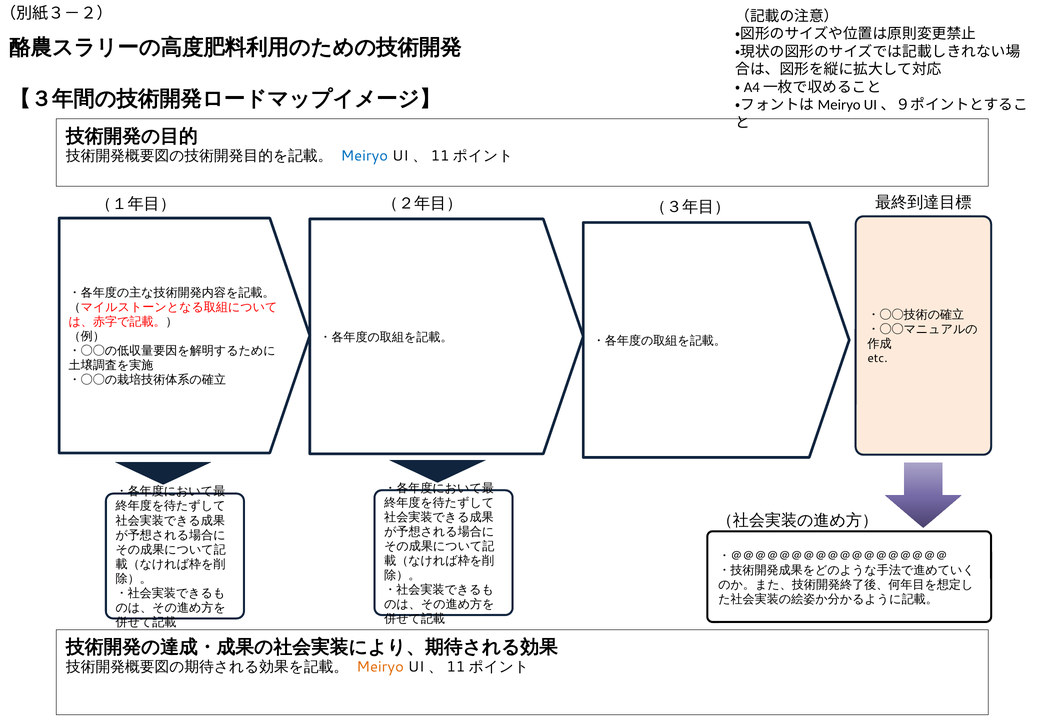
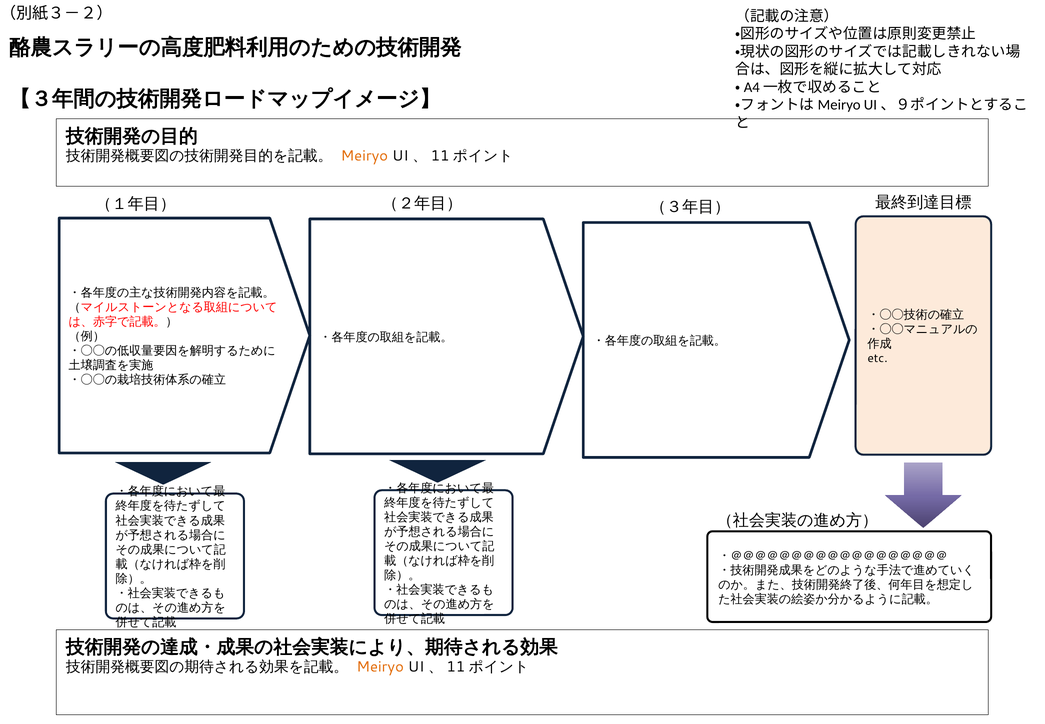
Meiryo colour: blue -> orange (364, 156)
